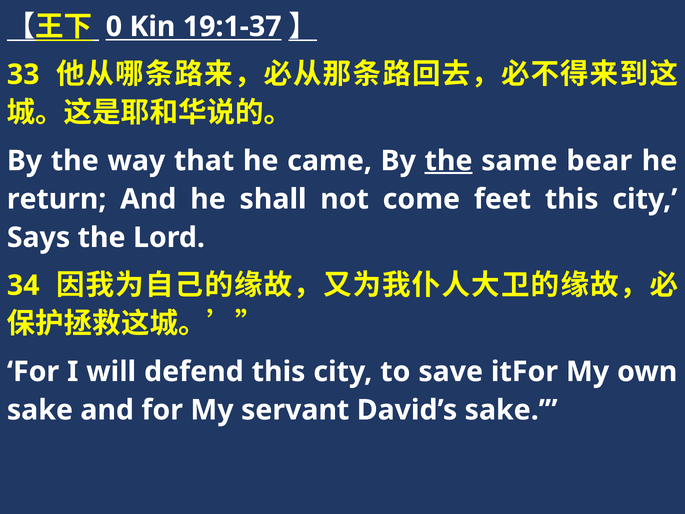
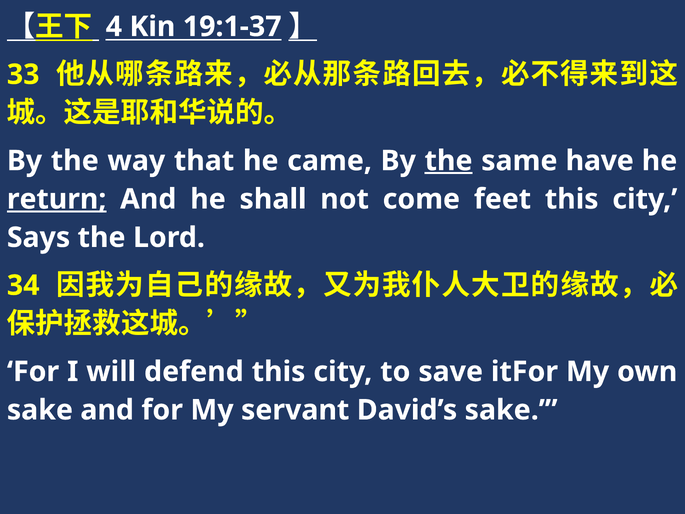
0: 0 -> 4 (114, 27)
bear: bear -> have (600, 161)
return underline: none -> present (57, 199)
